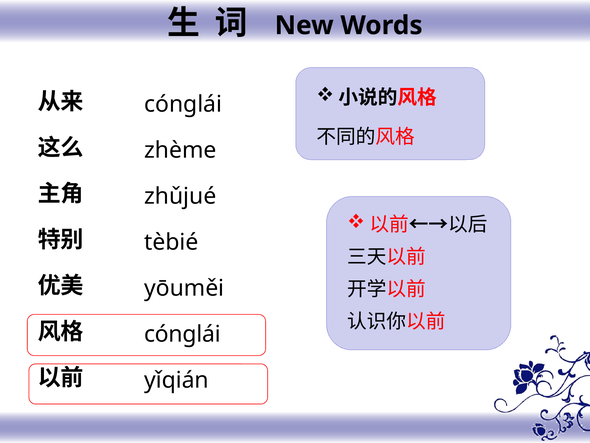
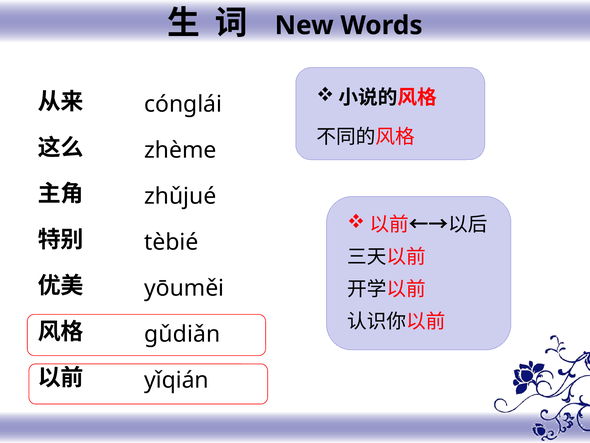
cónglái: cónglái -> gǔdiǎn (182, 334)
